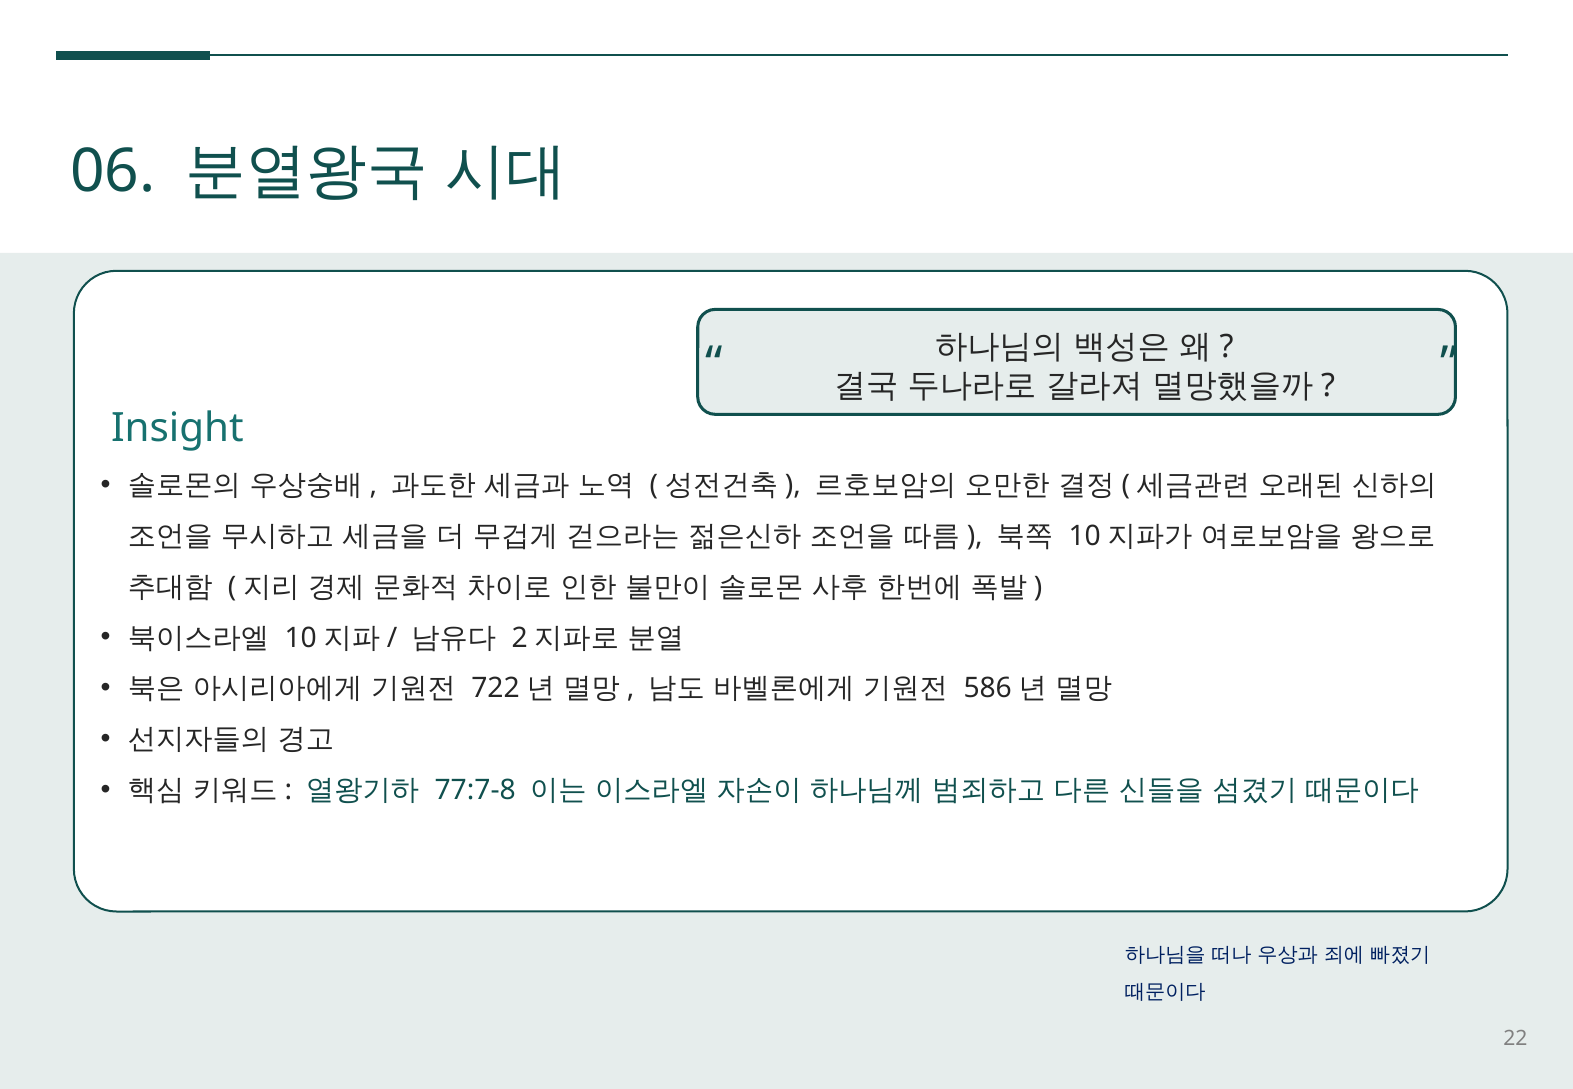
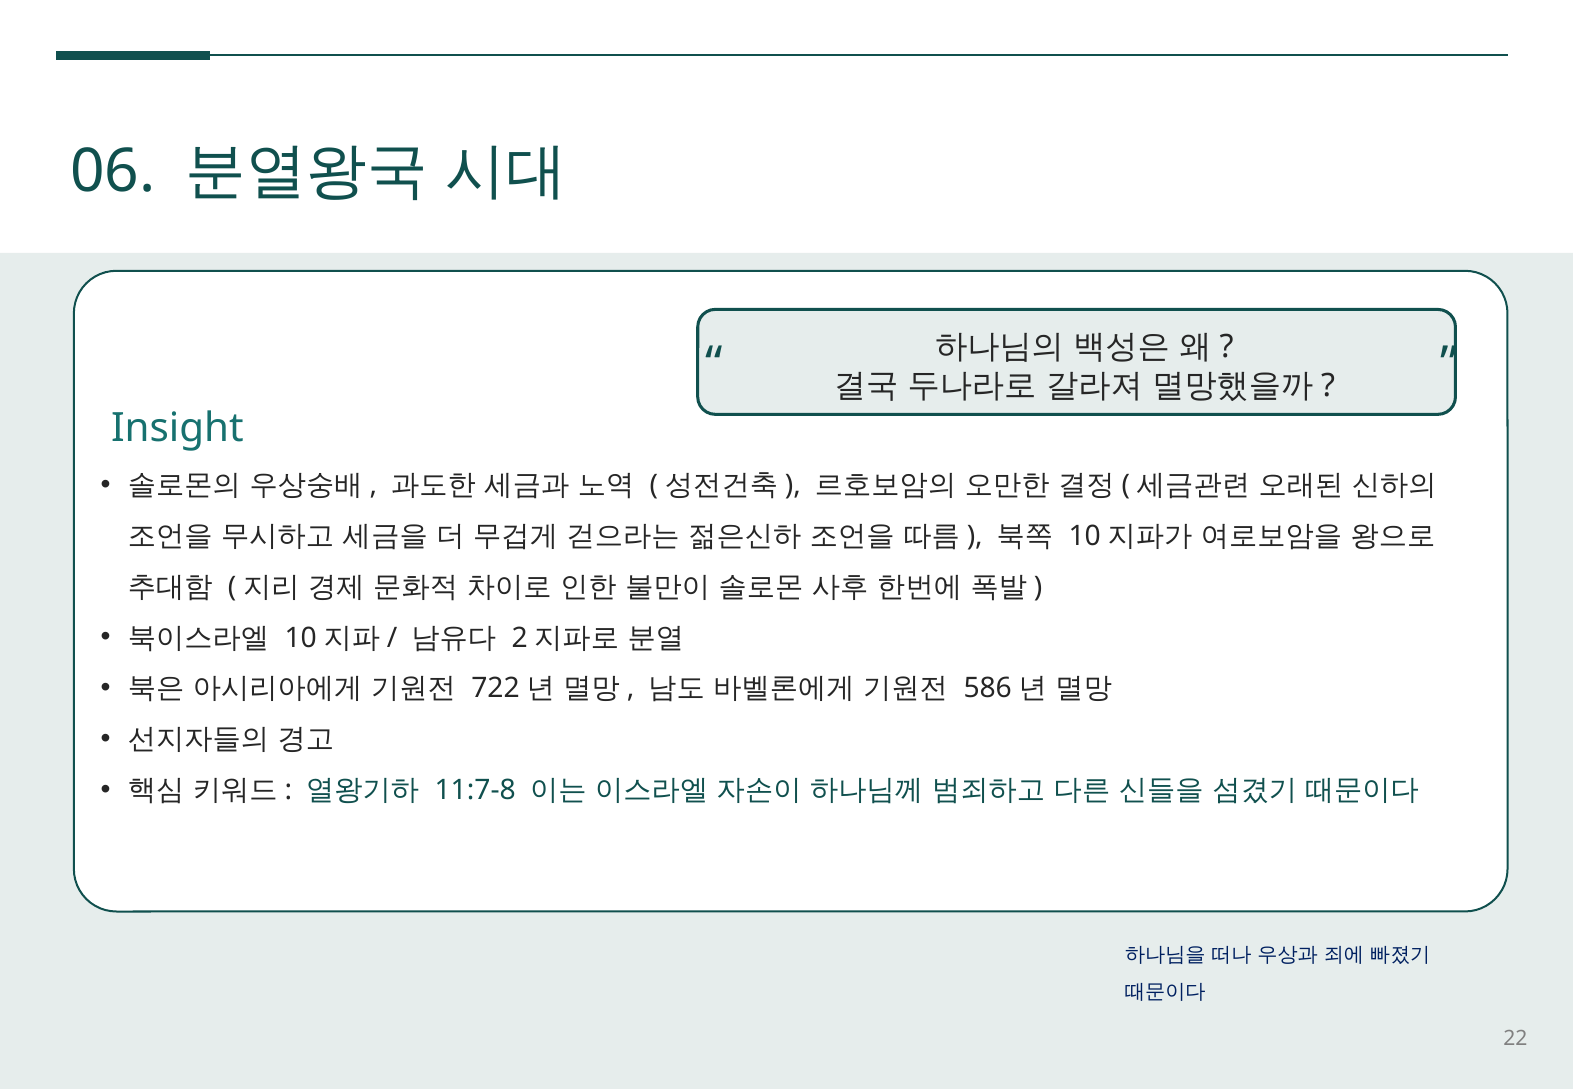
77:7-8: 77:7-8 -> 11:7-8 (475, 790)
